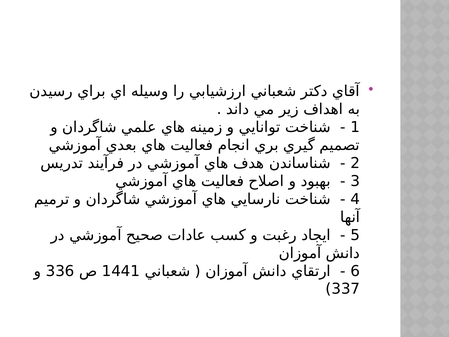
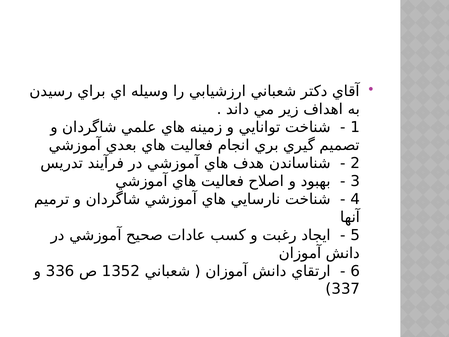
1441: 1441 -> 1352 (121, 271)
